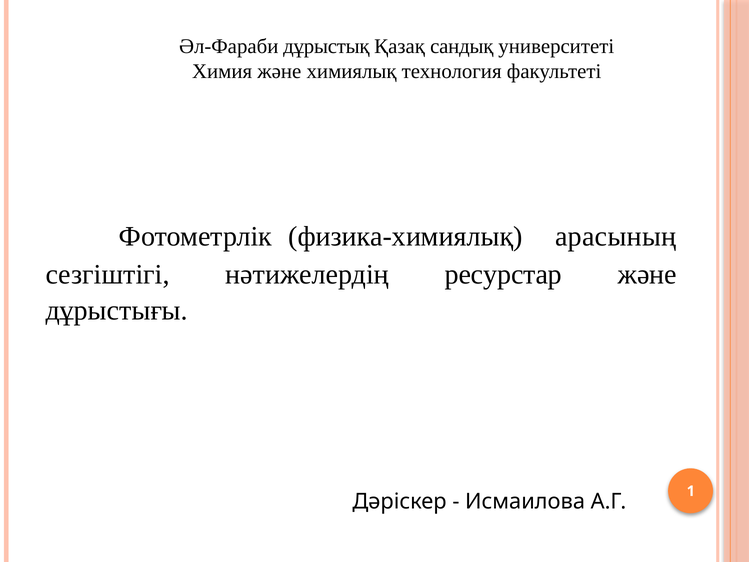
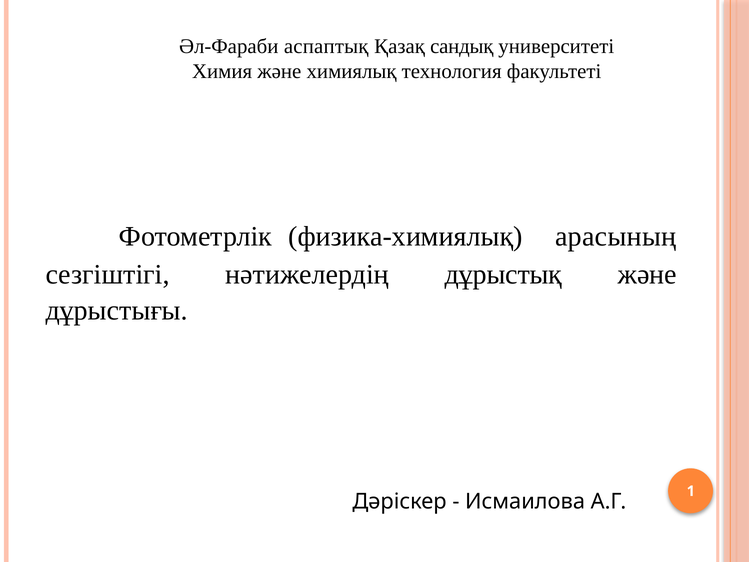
дұрыстық: дұрыстық -> аспаптық (326, 46)
ресурстар: ресурстар -> дұрыстық (503, 274)
